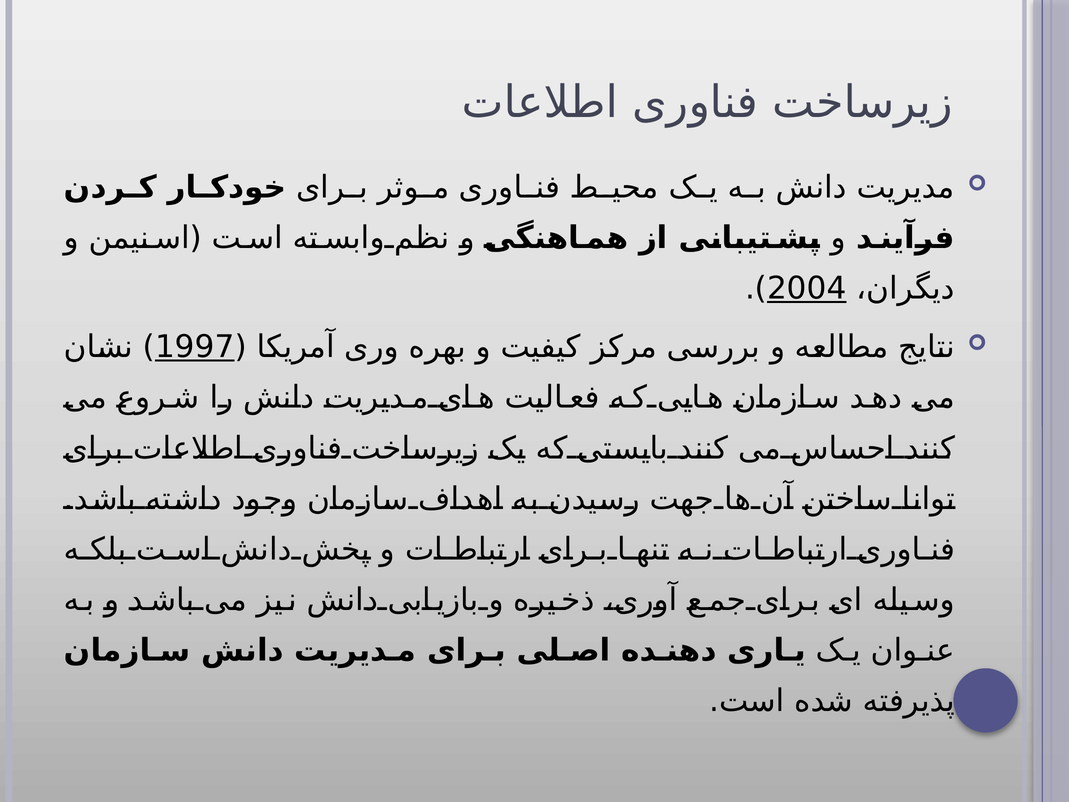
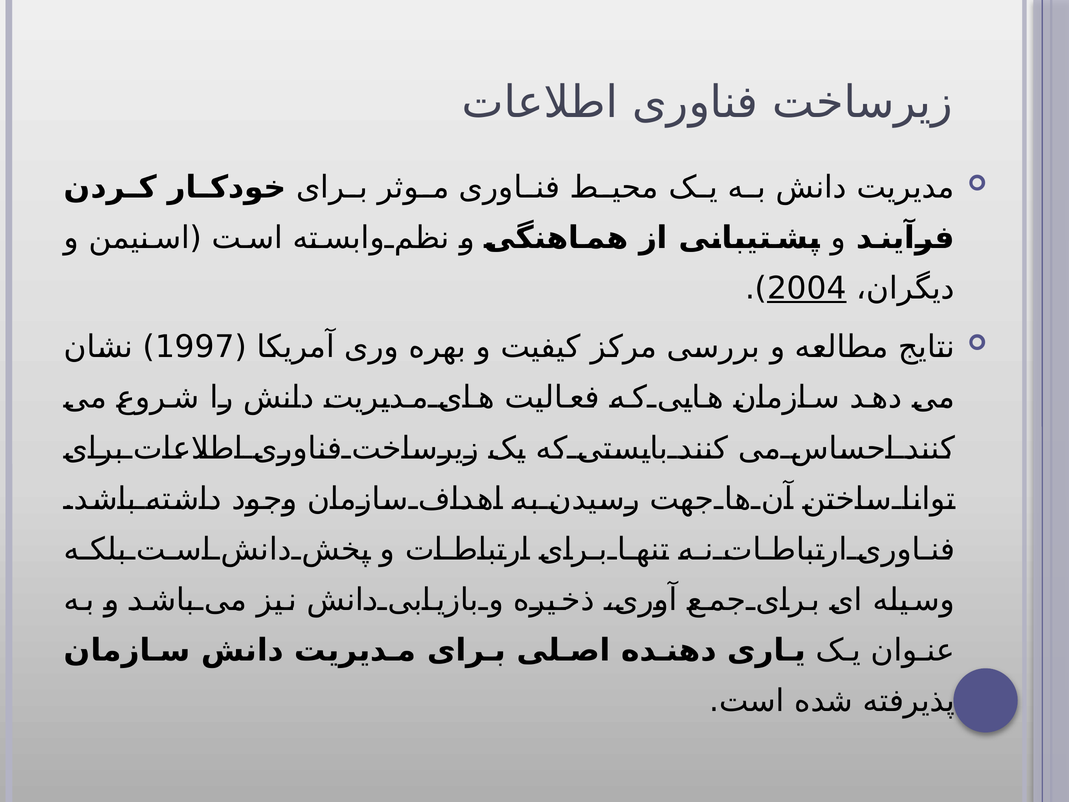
1997 underline: present -> none (195, 347)
